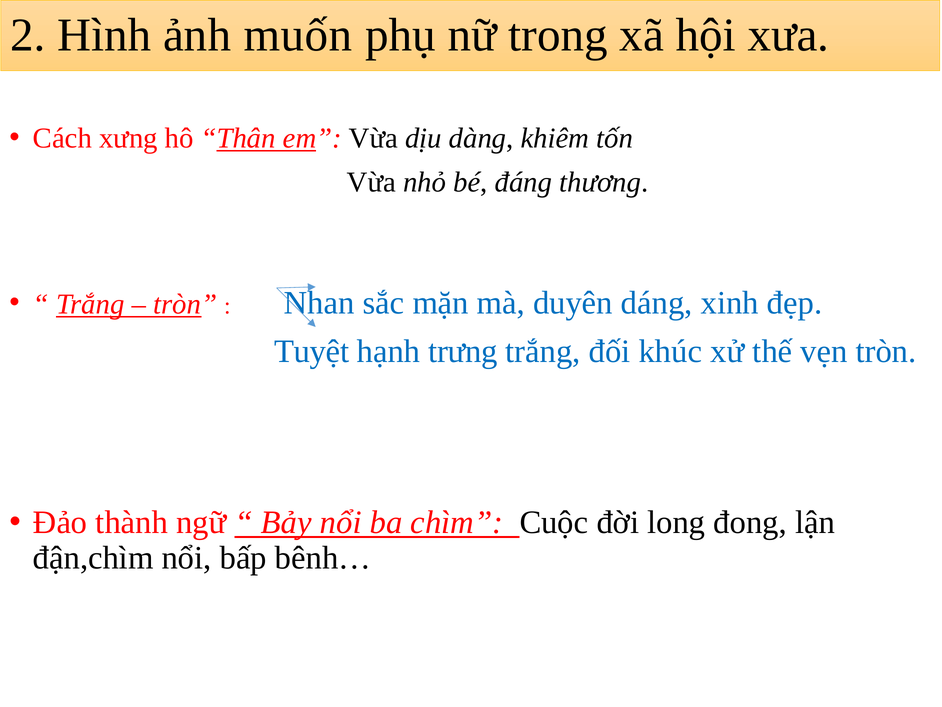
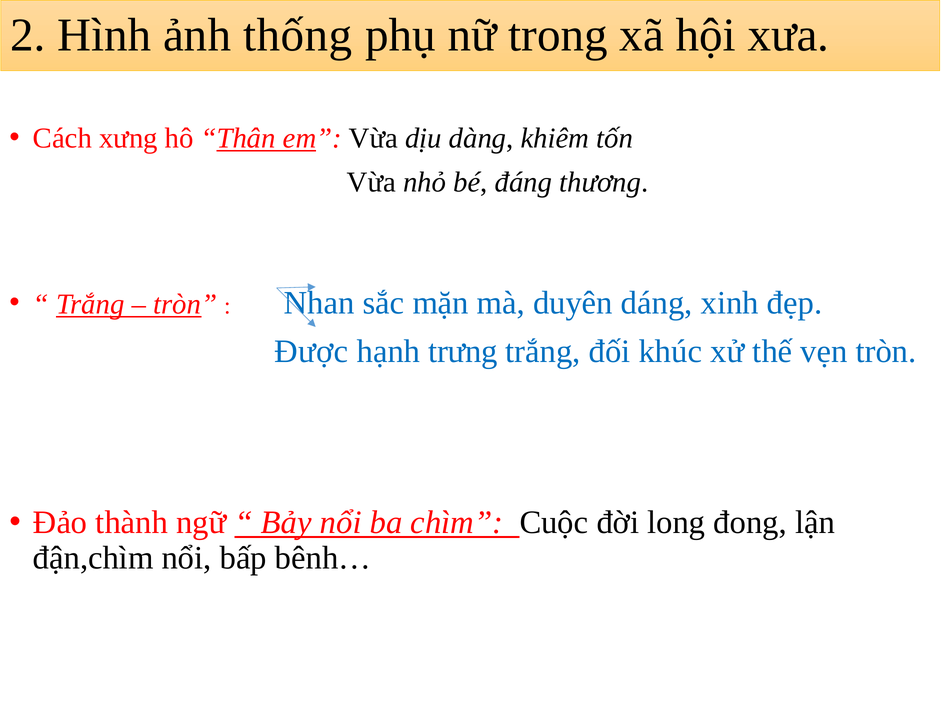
muốn: muốn -> thống (298, 35)
Tuyệt: Tuyệt -> Được (311, 351)
